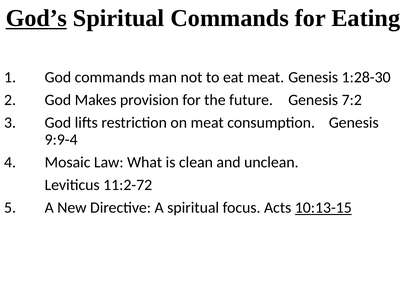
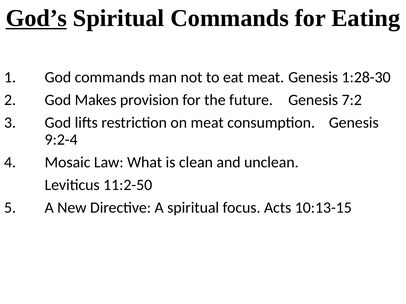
9:9-4: 9:9-4 -> 9:2-4 (61, 140)
11:2-72: 11:2-72 -> 11:2-50 (128, 185)
10:13-15 underline: present -> none (323, 208)
